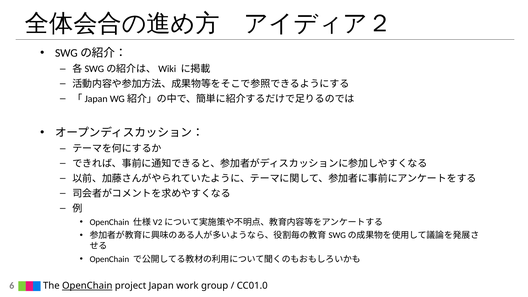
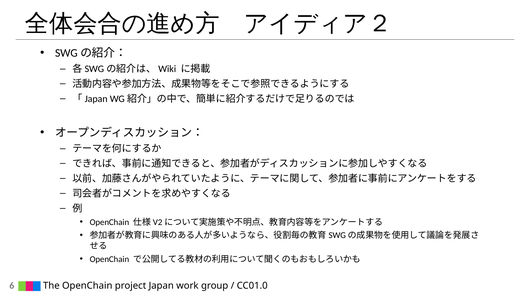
OpenChain underline: present -> none (87, 286)
